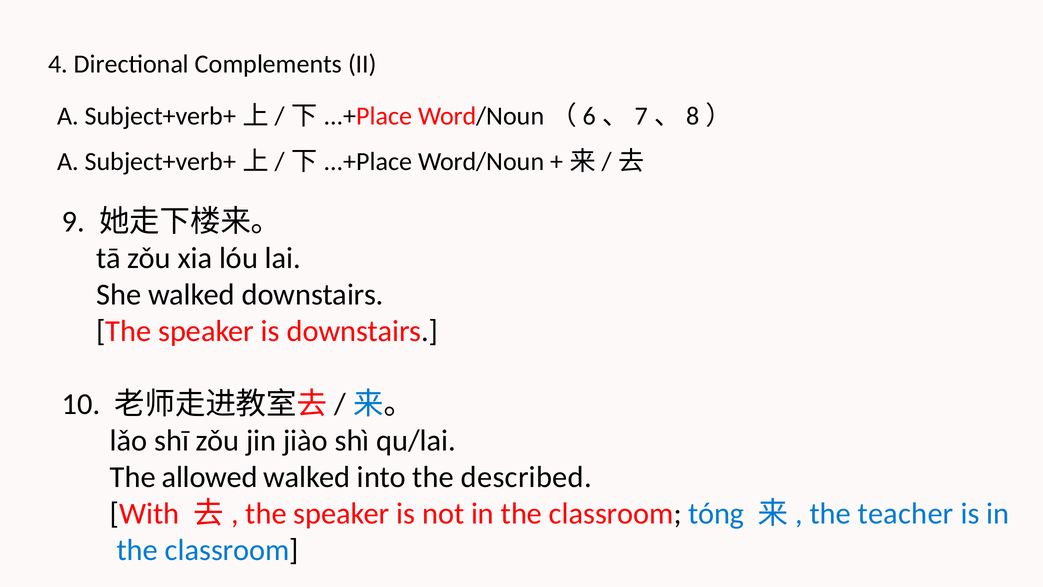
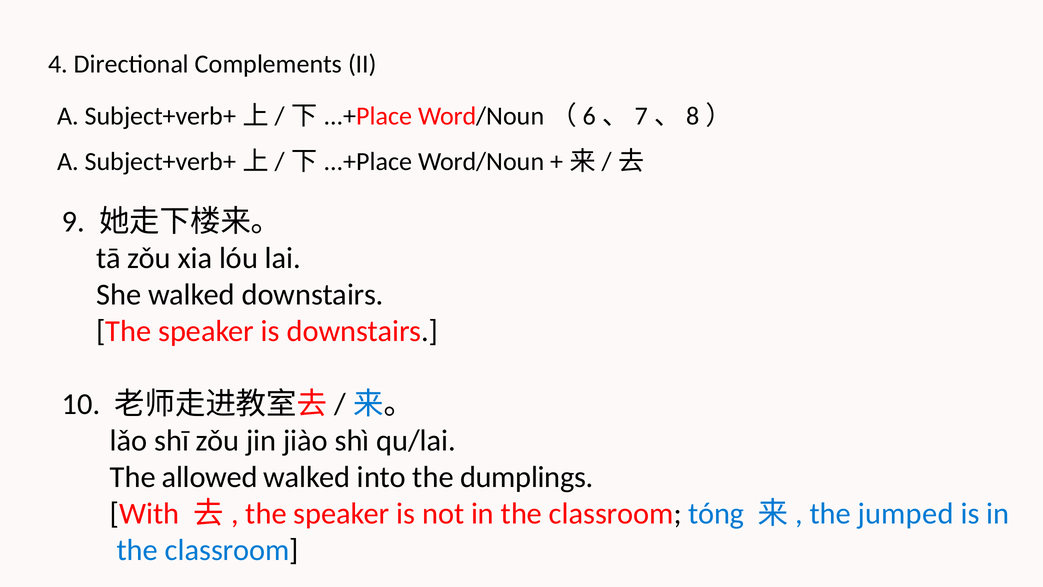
described: described -> dumplings (527, 477)
teacher: teacher -> jumped (906, 514)
